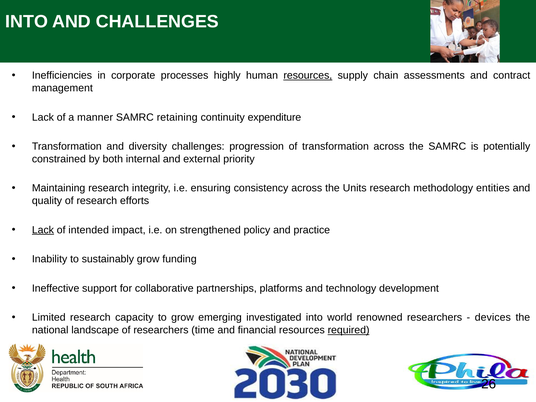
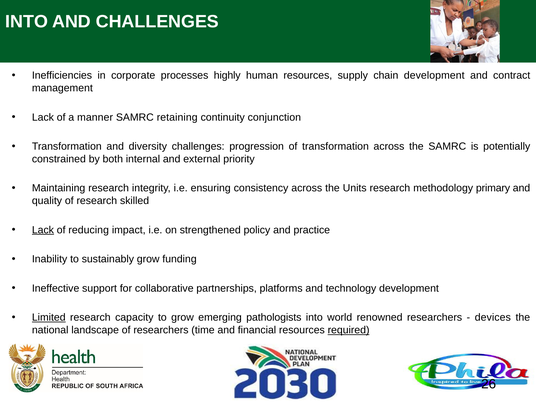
resources underline: present -> none (308, 76)
chain assessments: assessments -> development (434, 76)
expenditure: expenditure -> conjunction (274, 117)
entities: entities -> primary (493, 188)
efforts: efforts -> skilled (135, 201)
intended: intended -> reducing (89, 230)
Limited underline: none -> present (49, 318)
investigated: investigated -> pathologists (274, 318)
